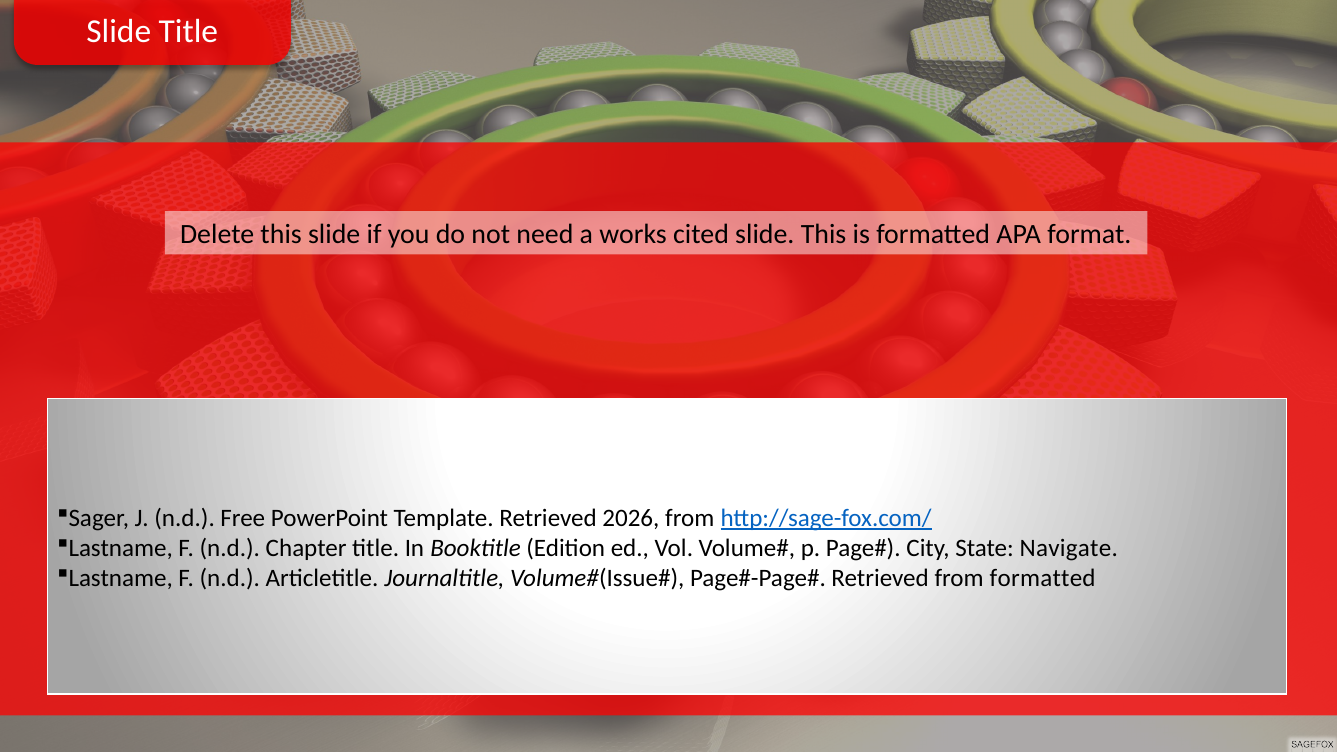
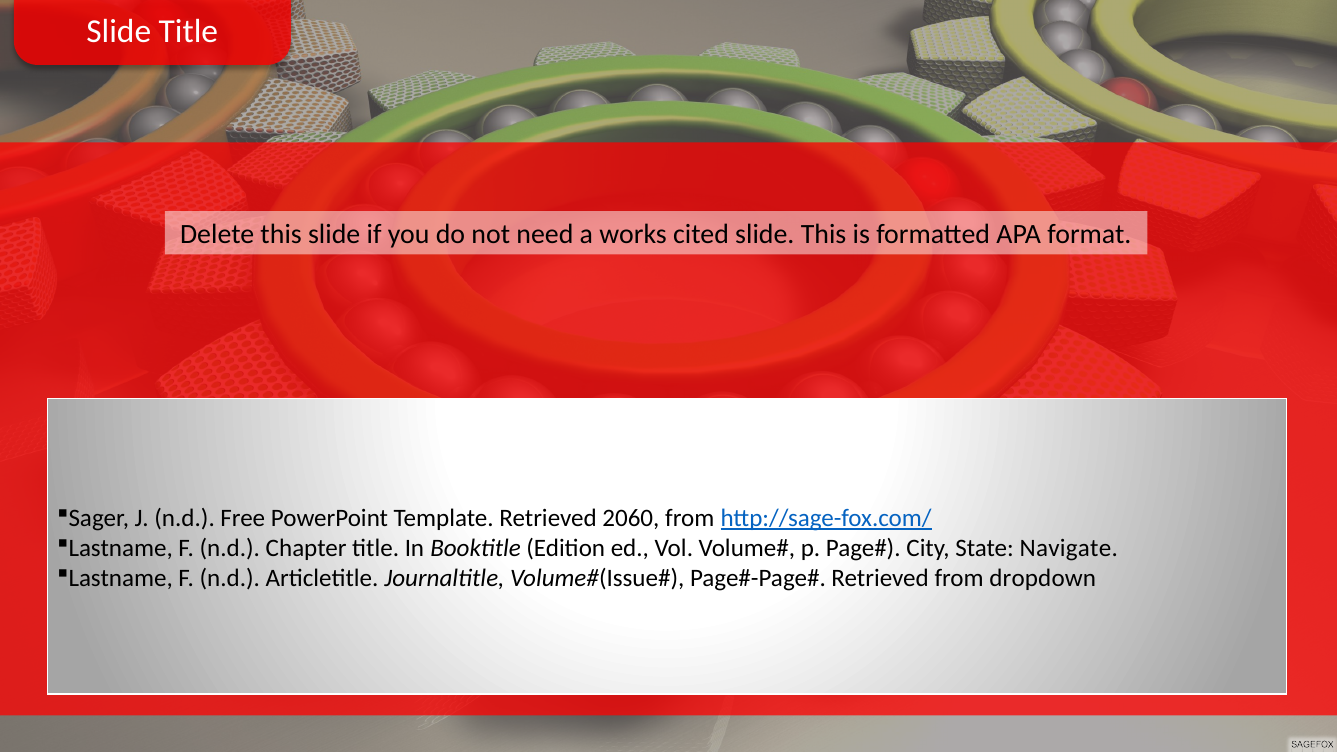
2026: 2026 -> 2060 (631, 518)
from formatted: formatted -> dropdown (1043, 579)
